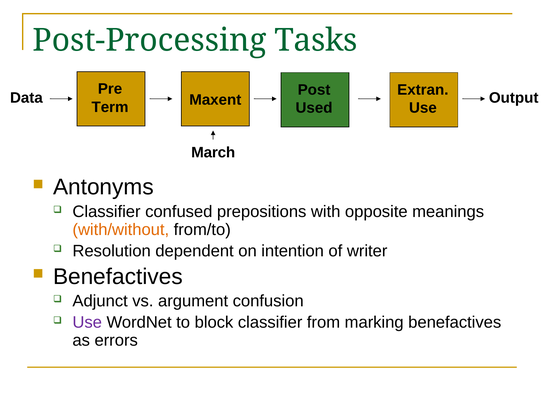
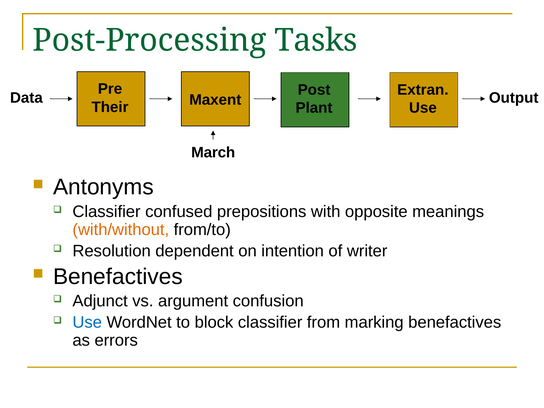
Term: Term -> Their (110, 107)
Used: Used -> Plant (314, 108)
Use colour: purple -> blue (87, 322)
